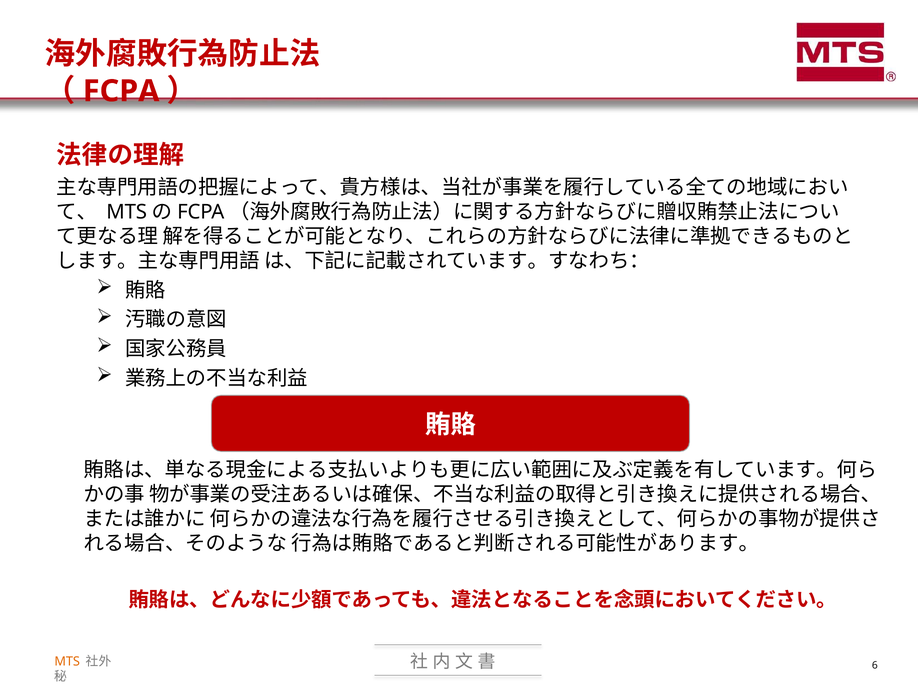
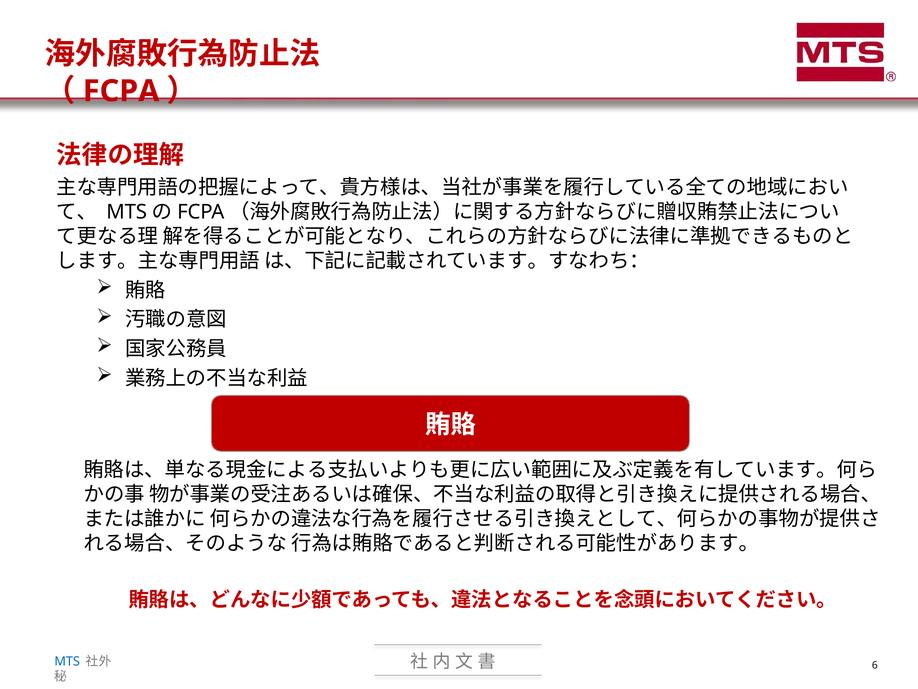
MTS colour: orange -> blue (67, 661)
